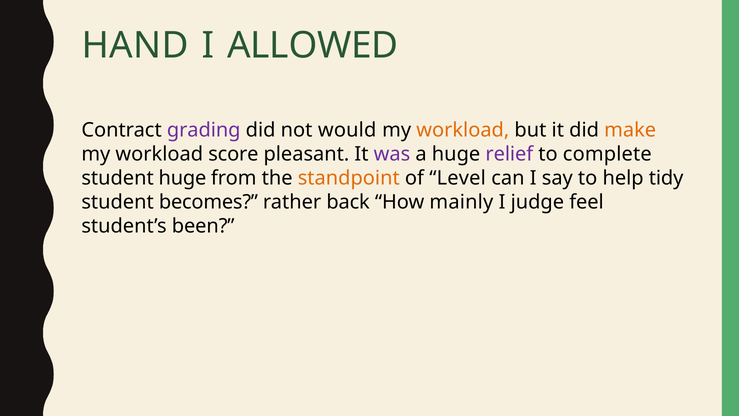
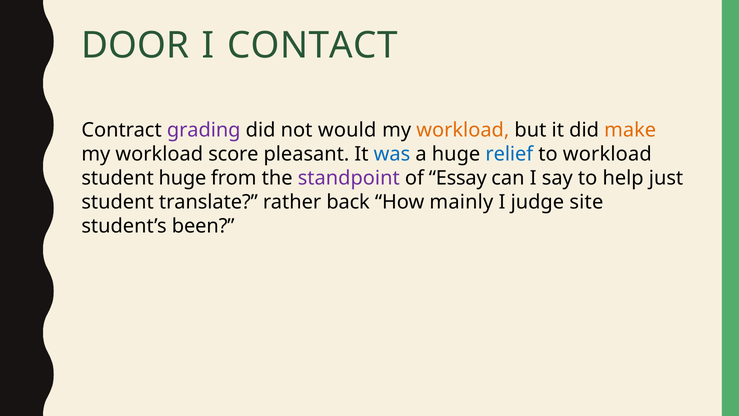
HAND: HAND -> DOOR (135, 46)
ALLOWED: ALLOWED -> CONTACT (312, 46)
was colour: purple -> blue (392, 154)
relief colour: purple -> blue (509, 154)
to complete: complete -> workload (607, 154)
standpoint colour: orange -> purple (349, 178)
Level: Level -> Essay (458, 178)
tidy: tidy -> just (666, 178)
becomes: becomes -> translate (208, 202)
feel: feel -> site (586, 202)
